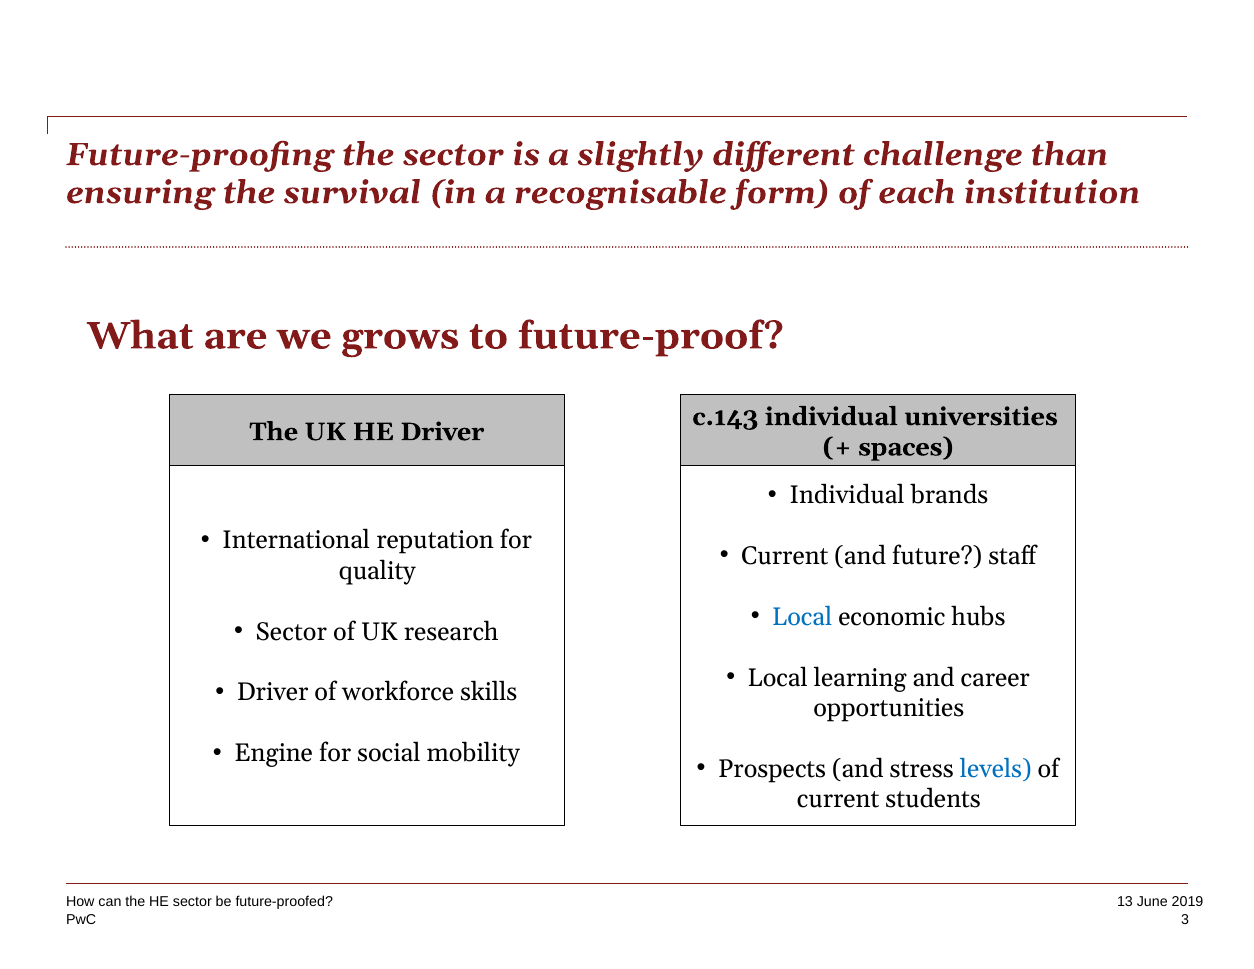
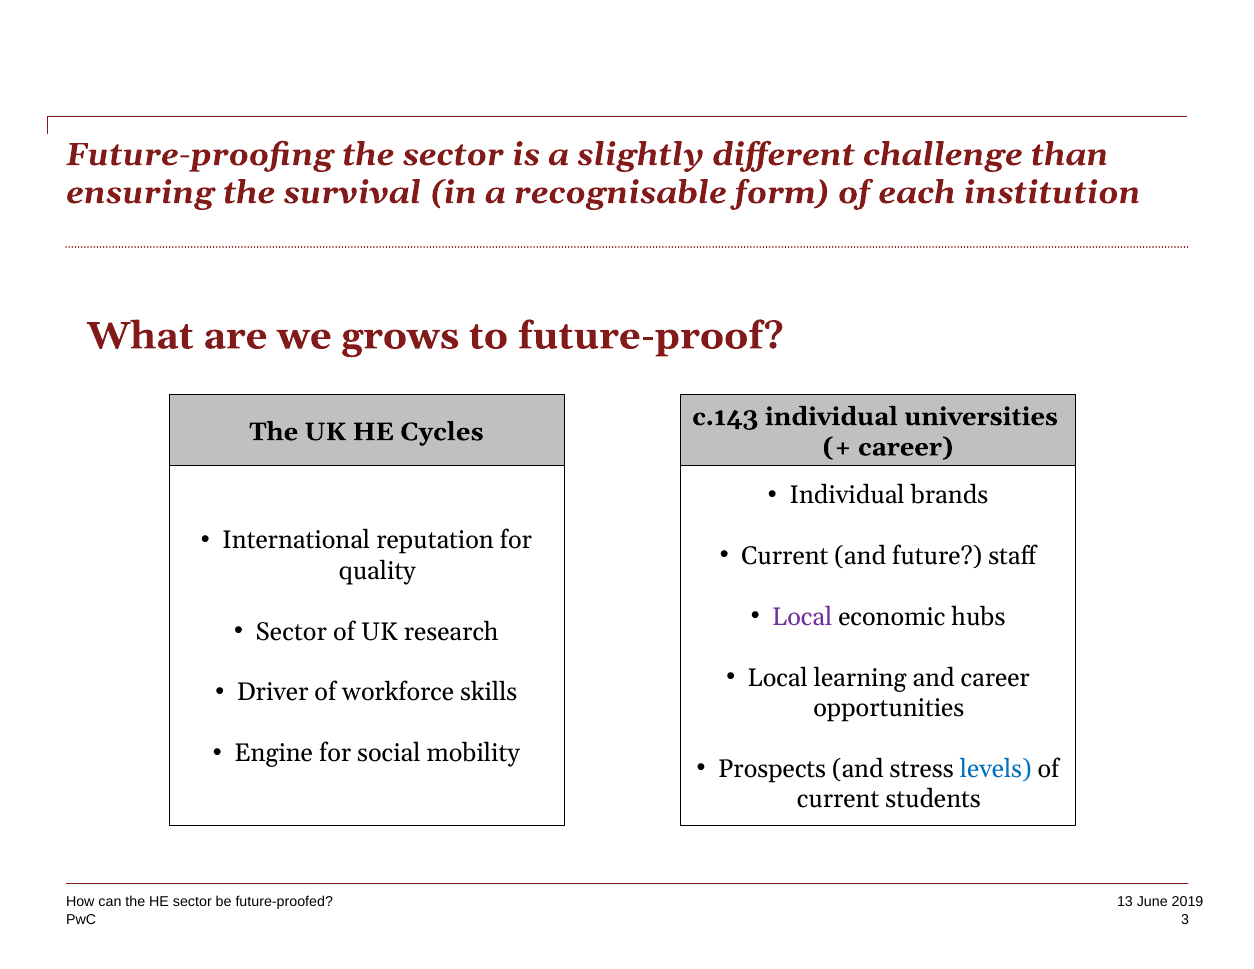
HE Driver: Driver -> Cycles (442, 432)
spaces: spaces -> career (906, 447)
Local colour: blue -> purple (802, 617)
